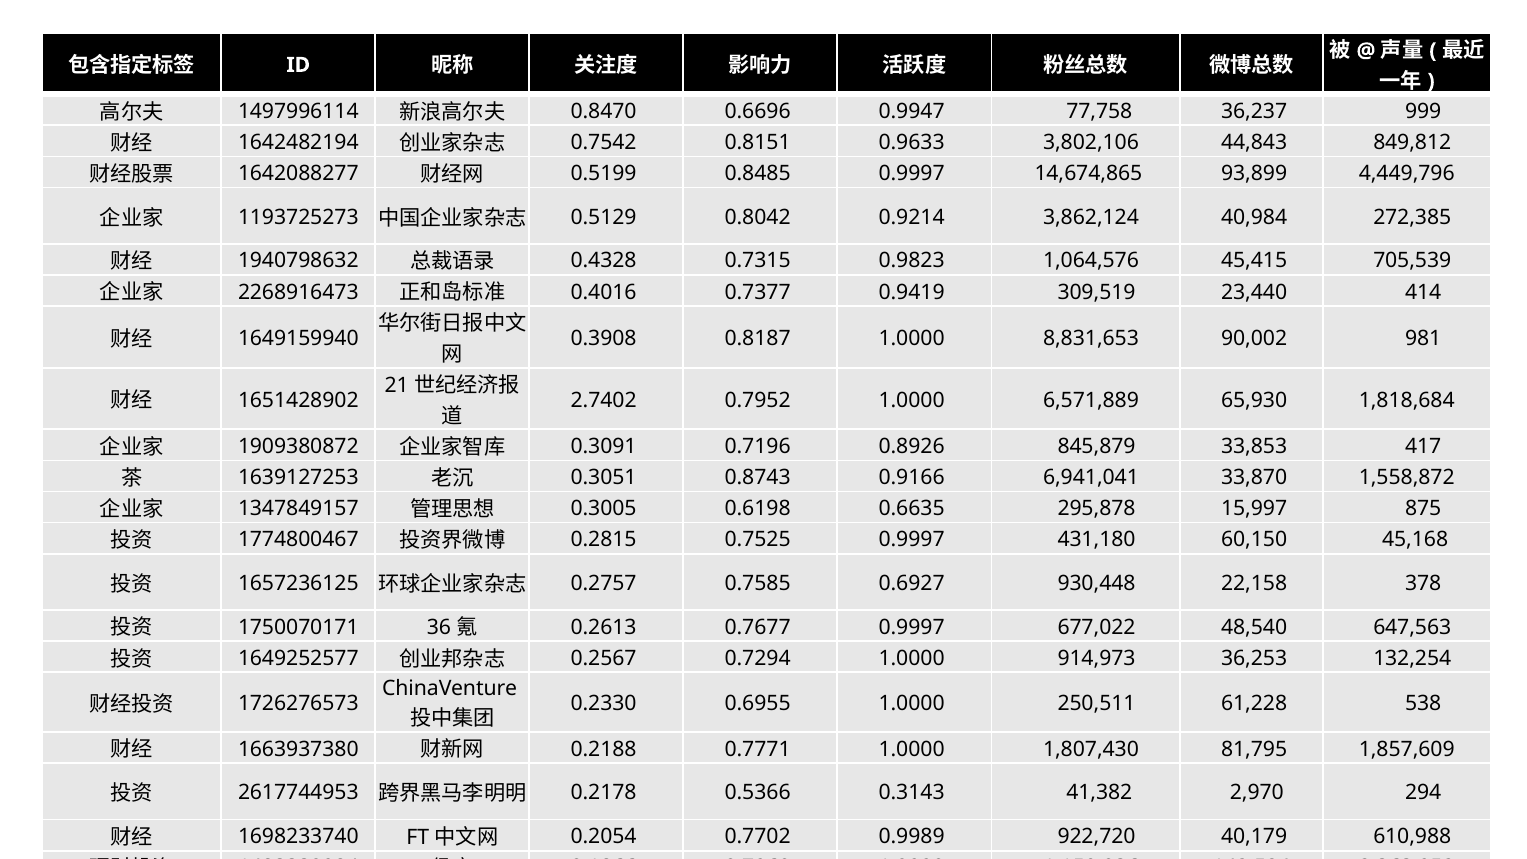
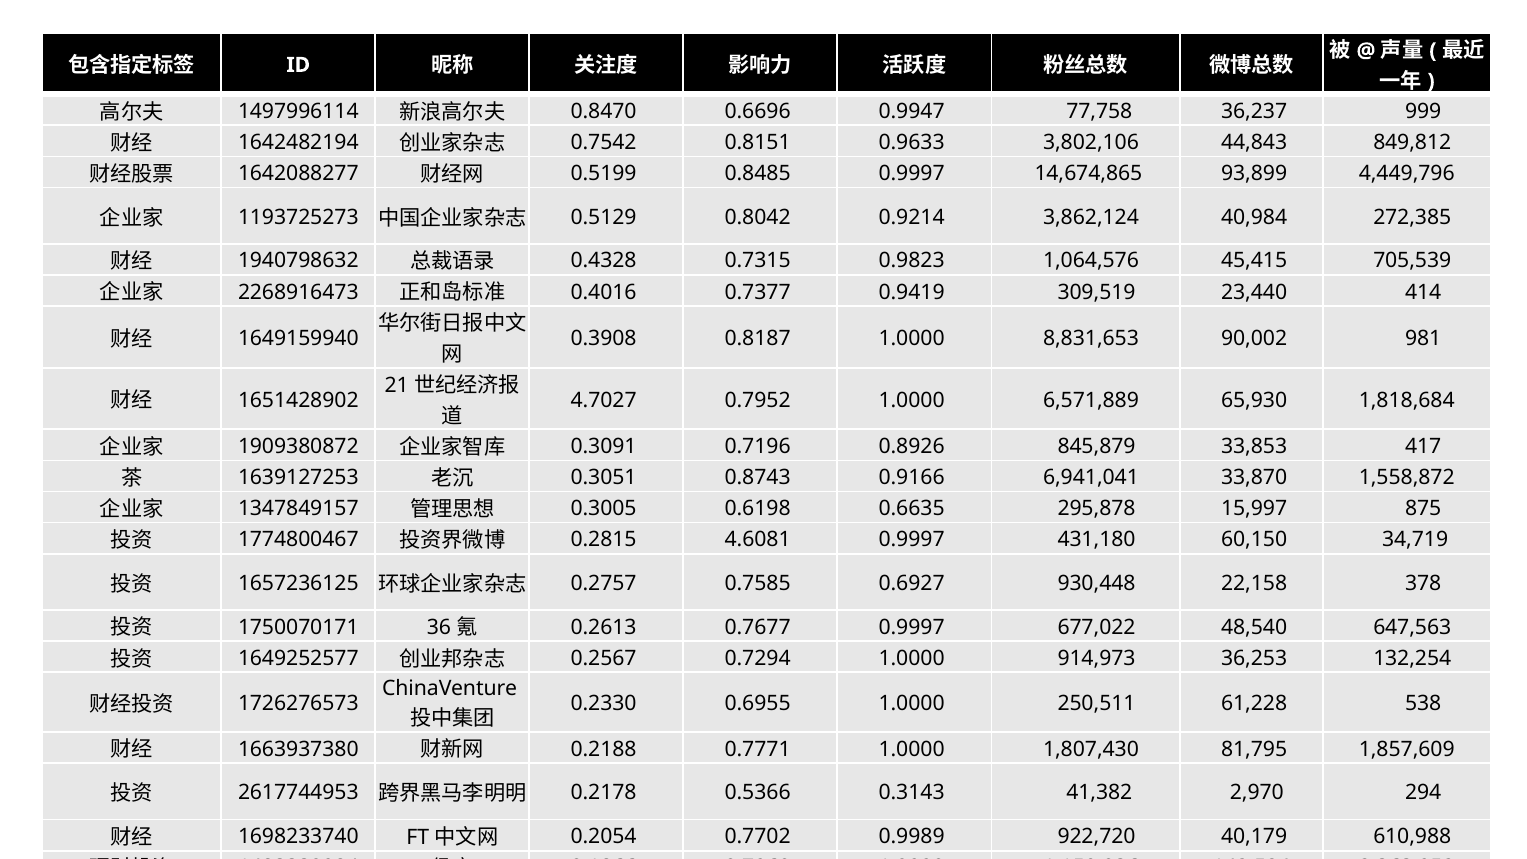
2.7402: 2.7402 -> 4.7027 (604, 400)
0.7525: 0.7525 -> 4.6081 (758, 540)
45,168: 45,168 -> 34,719 (1415, 540)
